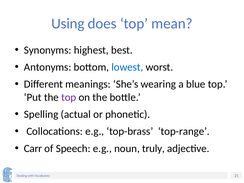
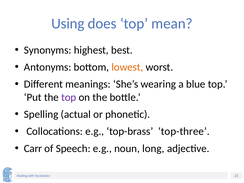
lowest colour: blue -> orange (127, 67)
top-range: top-range -> top-three (184, 131)
truly: truly -> long (153, 149)
